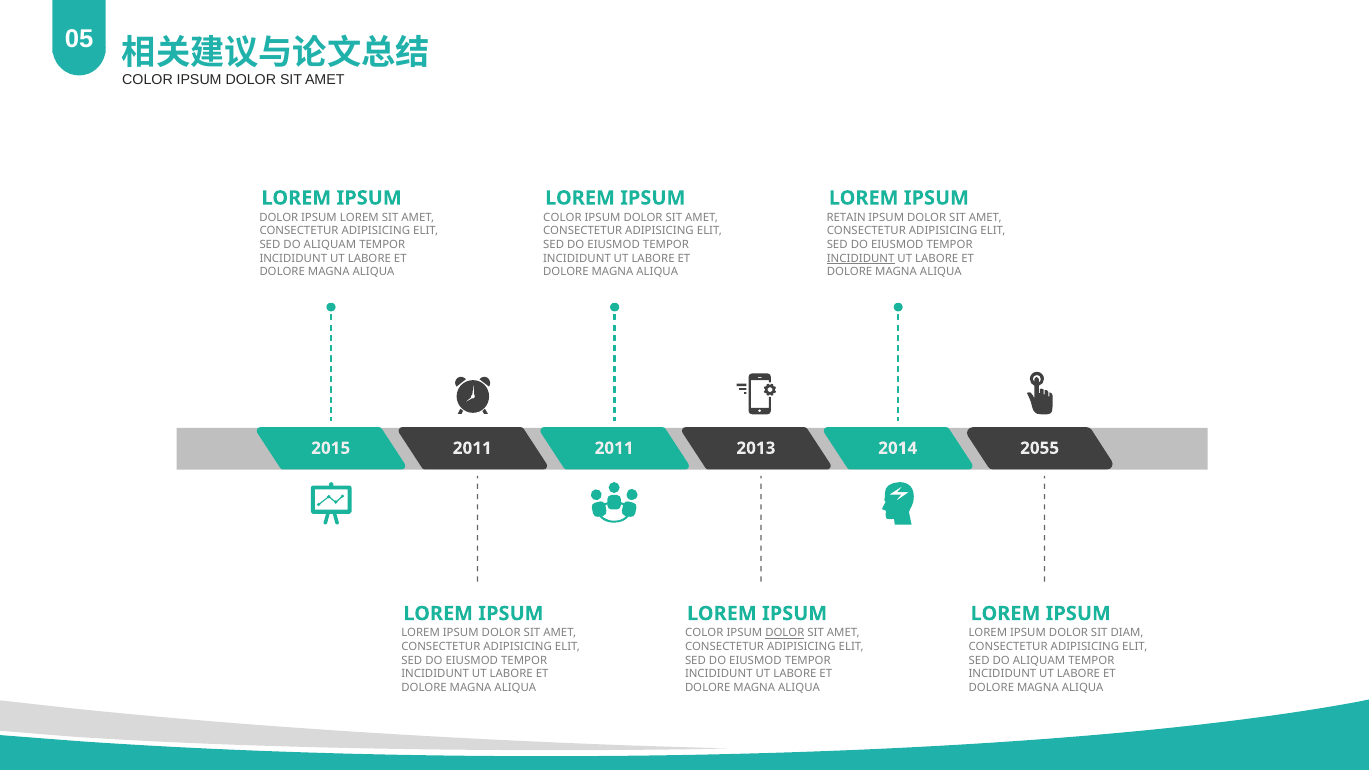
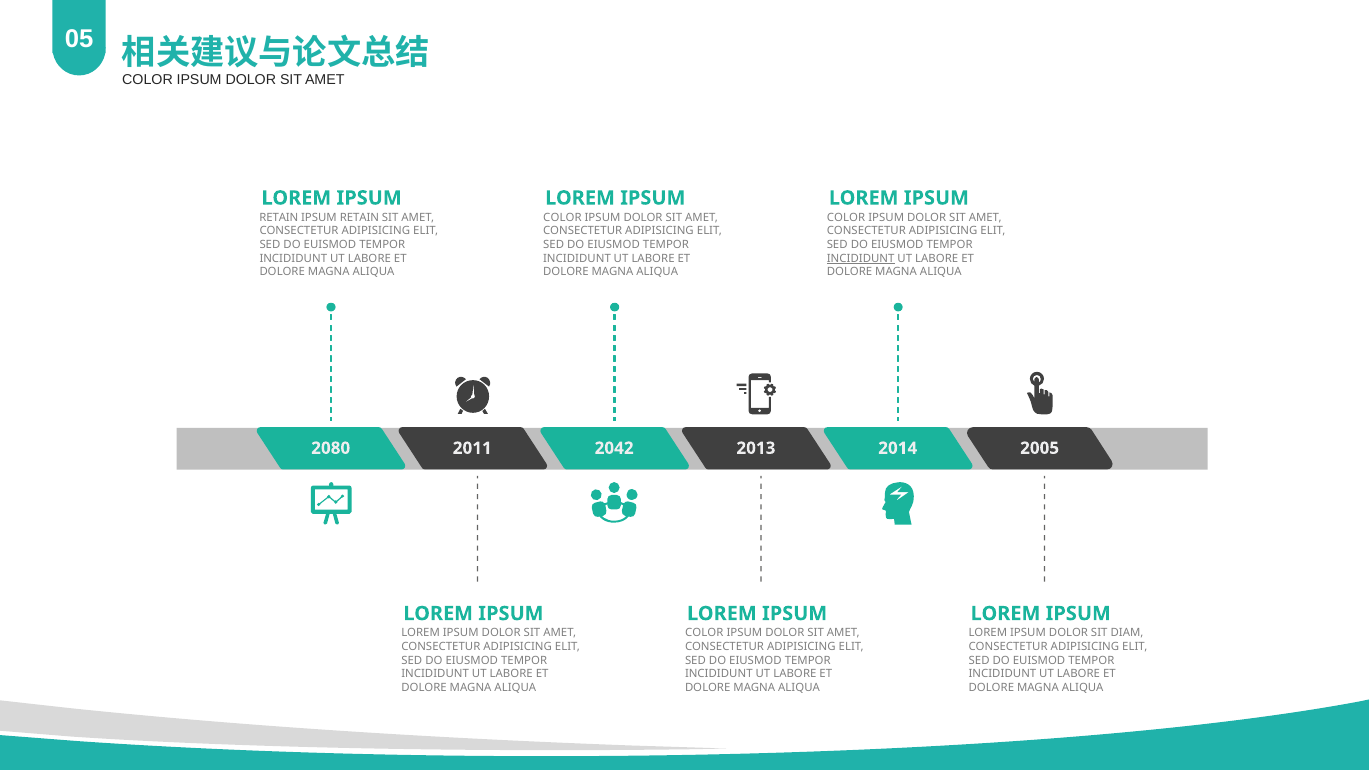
DOLOR: DOLOR -> RETAIN (279, 218)
LOREM: LOREM -> RETAIN (359, 218)
RETAIN: RETAIN -> COLOR (846, 218)
ALIQUAM: ALIQUAM -> EUISMOD (330, 245)
2015: 2015 -> 2080 (331, 448)
2011 2011: 2011 -> 2042 (614, 448)
2055: 2055 -> 2005 (1040, 448)
DOLOR underline: present -> none (785, 633)
ALIQUAM: ALIQUAM -> EUISMOD (1039, 661)
